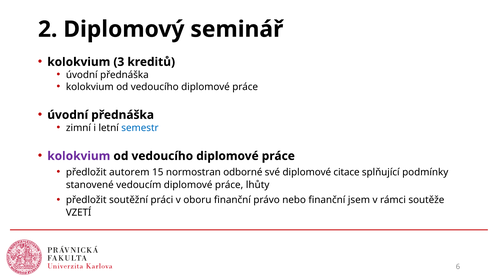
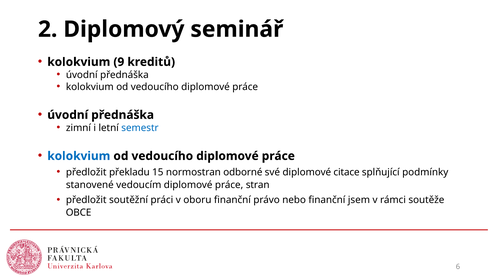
3: 3 -> 9 (119, 62)
kolokvium colour: purple -> blue (79, 156)
autorem: autorem -> překladu (129, 172)
lhůty: lhůty -> stran (258, 185)
VZETÍ: VZETÍ -> OBCE (79, 213)
